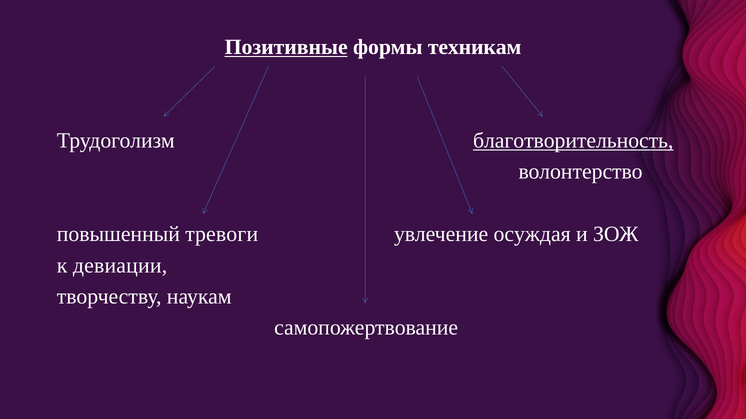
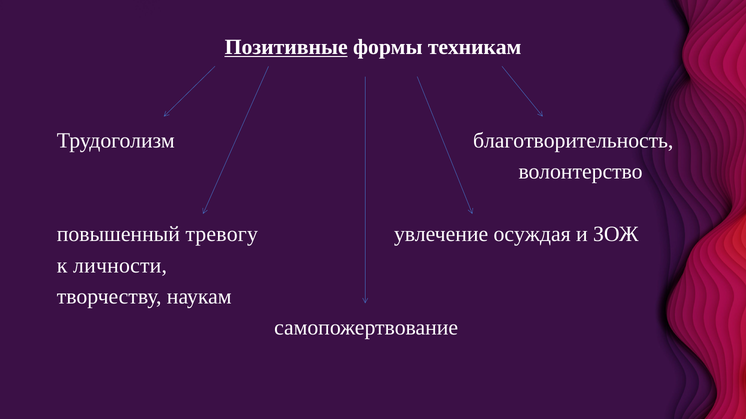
благотворительность underline: present -> none (573, 141)
тревоги: тревоги -> тревогу (222, 235)
девиации: девиации -> личности (120, 266)
